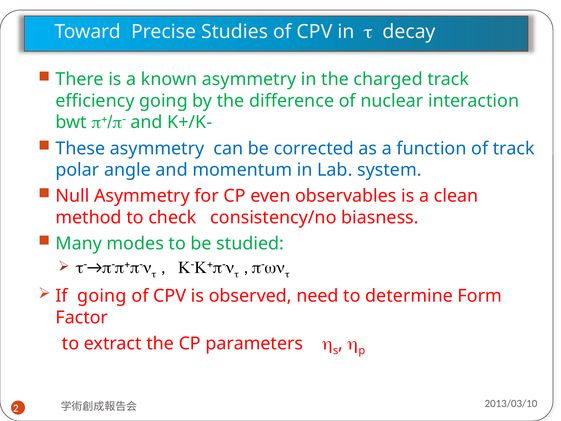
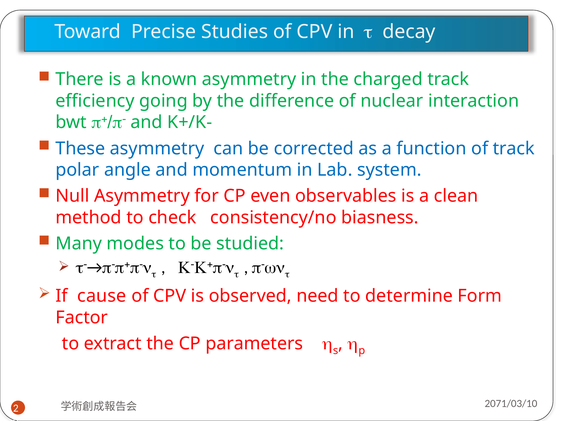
If going: going -> cause (102, 296)
2013/03/10: 2013/03/10 -> 2071/03/10 (511, 403)
